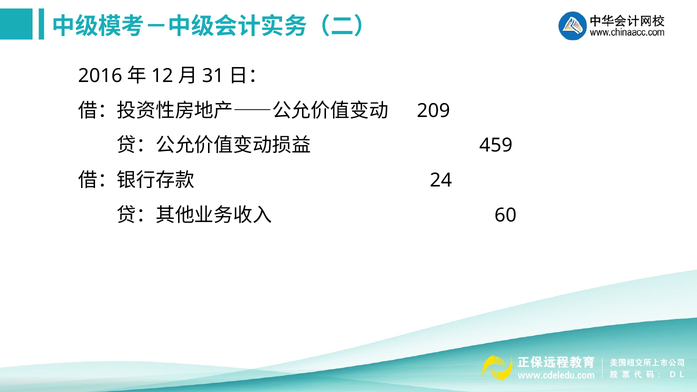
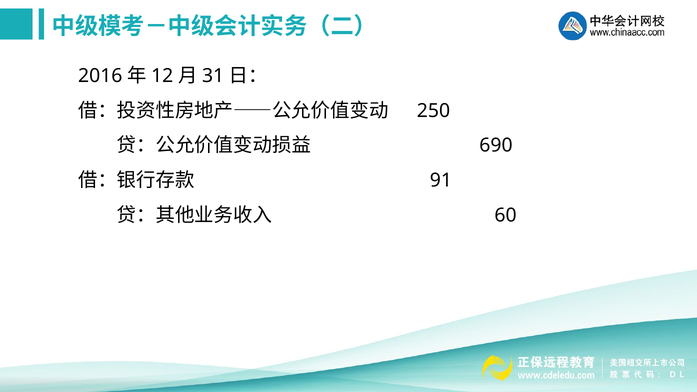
209: 209 -> 250 (433, 111)
459: 459 -> 690 (496, 146)
24: 24 -> 91 (441, 180)
